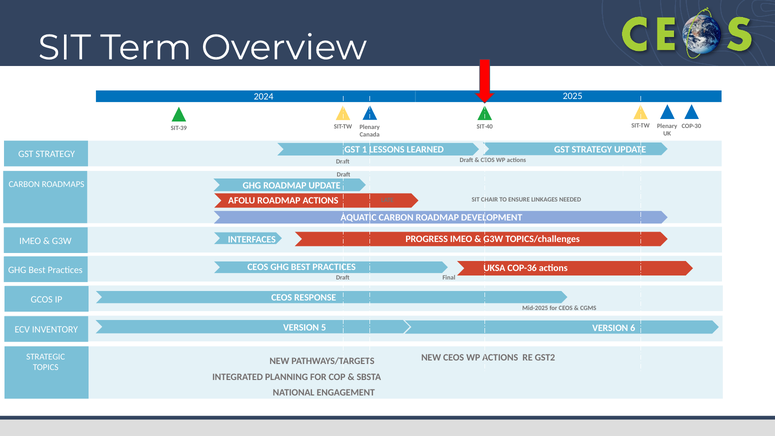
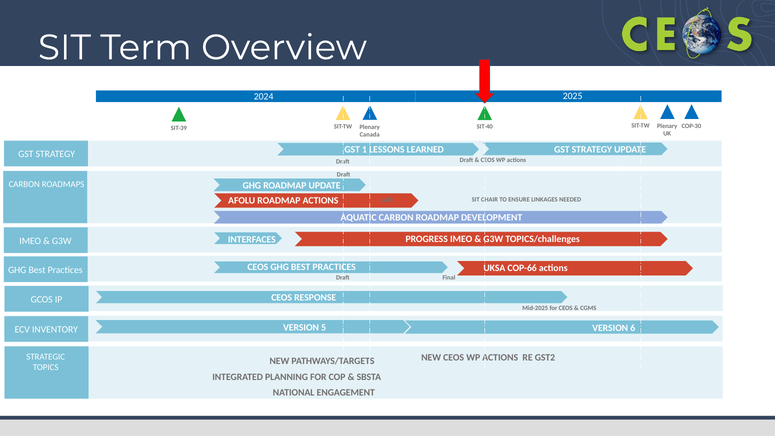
COP-36: COP-36 -> COP-66 (522, 268)
